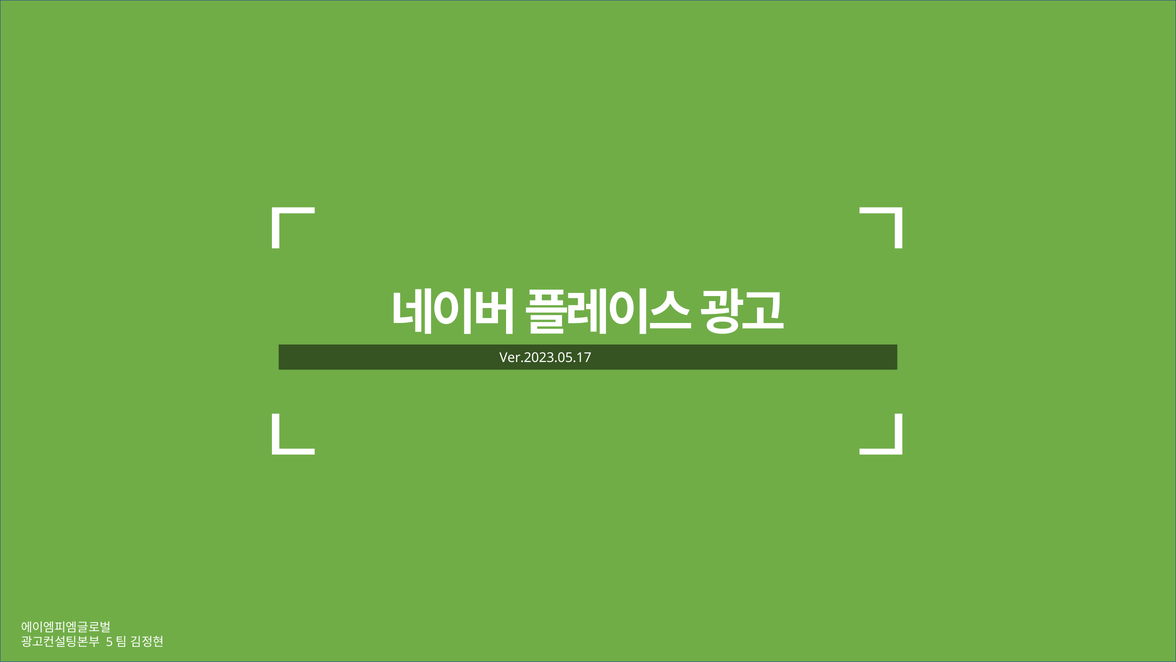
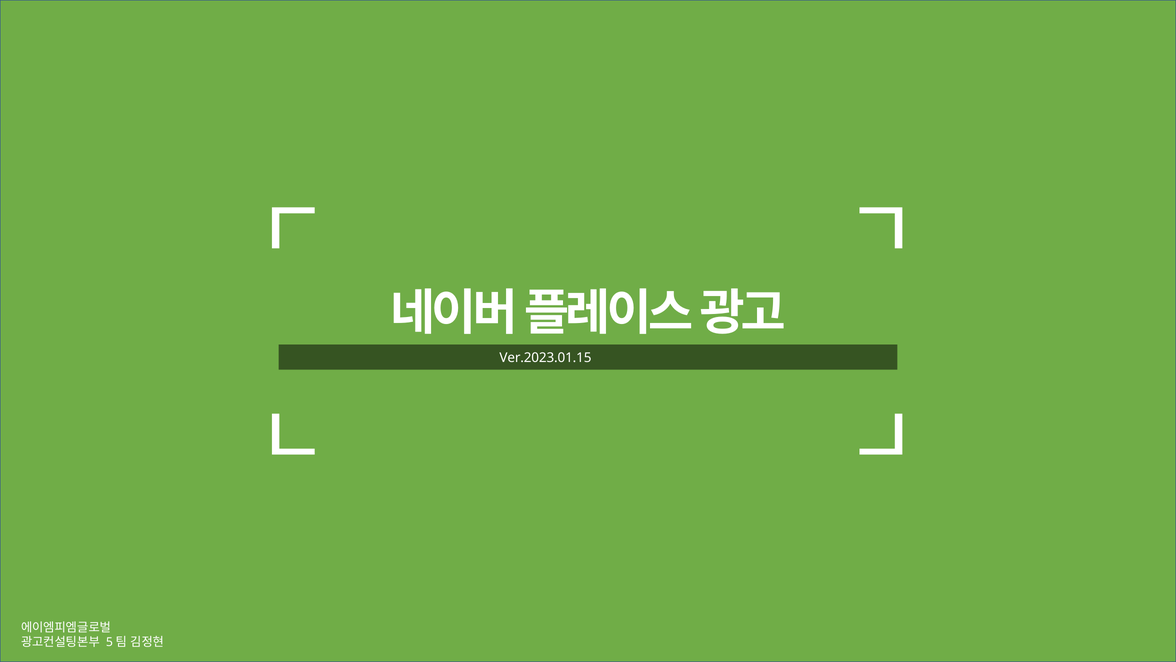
Ver.2023.05.17: Ver.2023.05.17 -> Ver.2023.01.15 (545, 358)
